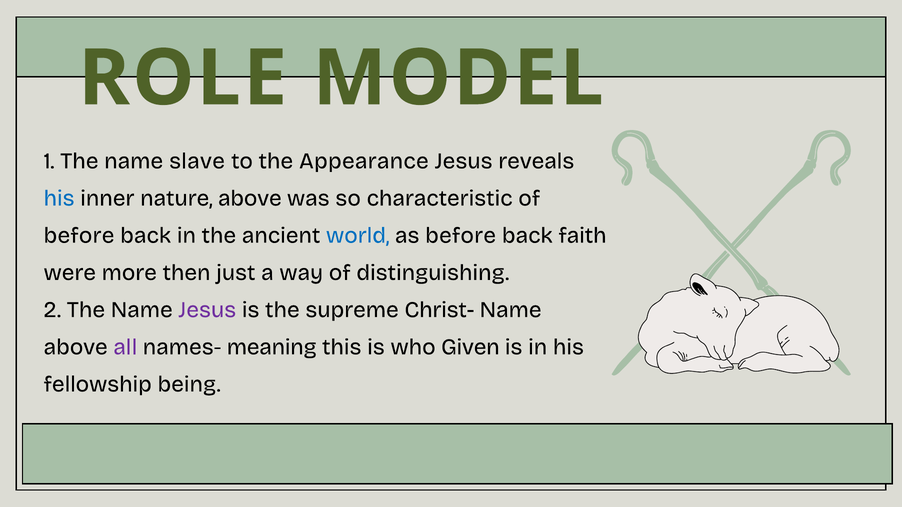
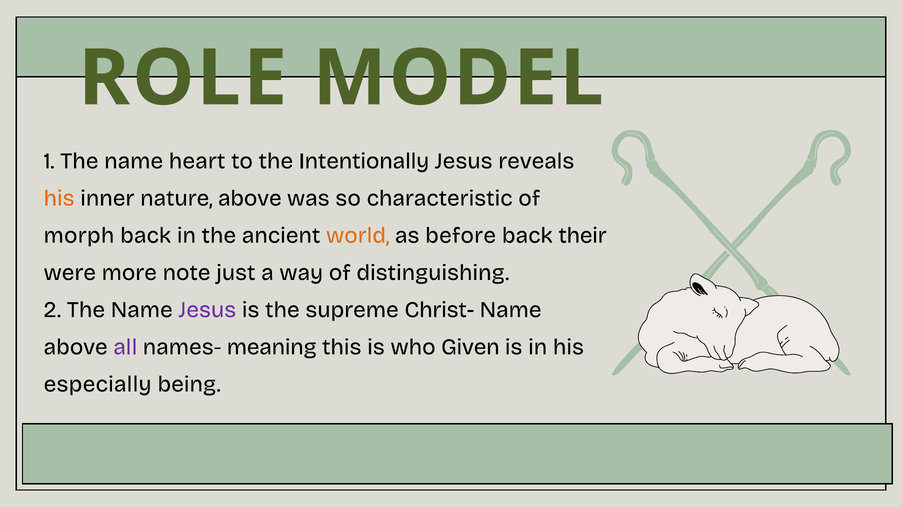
slave: slave -> heart (197, 161)
Appearance: Appearance -> Intentionally (364, 161)
his colour: blue -> orange (59, 198)
before: before -> morph (79, 235)
world colour: blue -> orange (358, 235)
faith: faith -> their (583, 235)
then: then -> note (187, 273)
fellowship: fellowship -> especially (98, 384)
